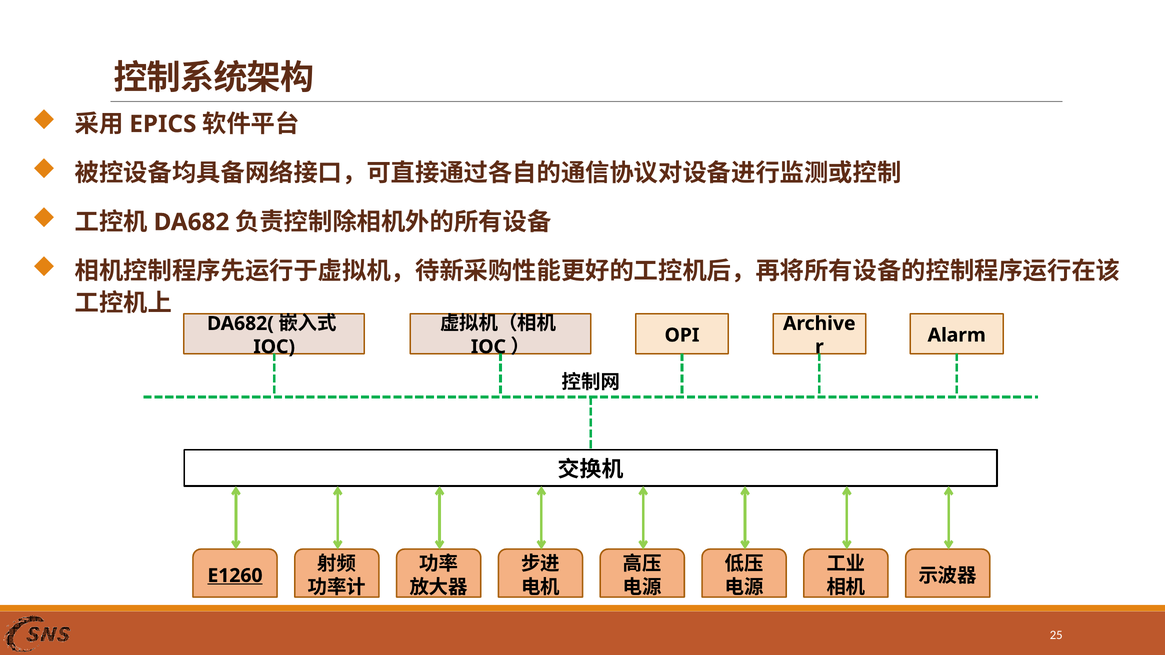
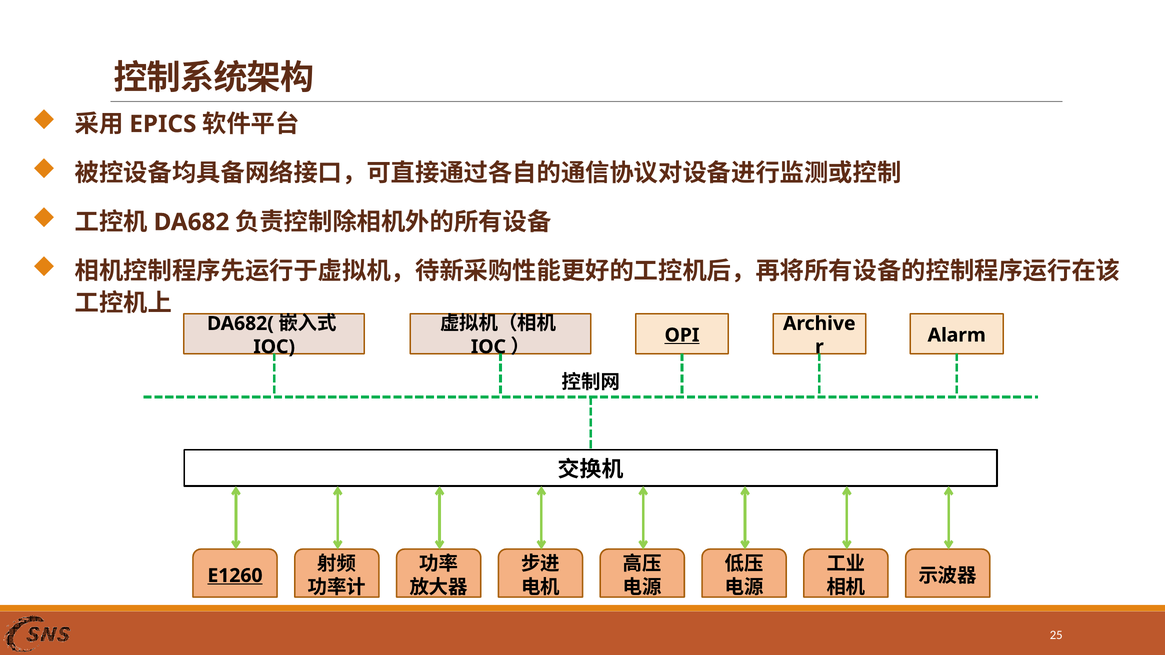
OPI underline: none -> present (682, 335)
